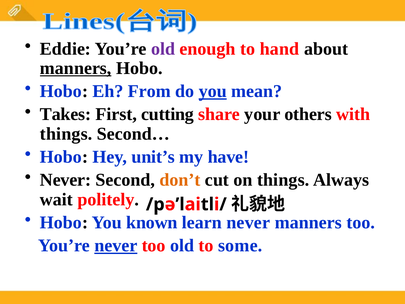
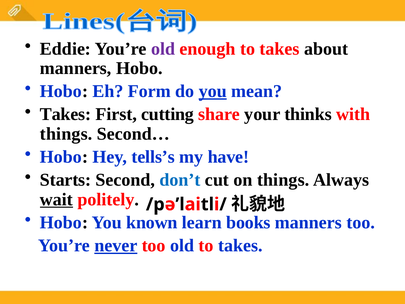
enough to hand: hand -> takes (280, 49)
manners underline: present -> none (76, 68)
From: From -> Form (149, 91)
others: others -> thinks (308, 114)
unit’s: unit’s -> tells’s (153, 157)
Never: Never -> Starts (66, 180)
don’t colour: orange -> blue (180, 180)
wait underline: none -> present (56, 199)
learn never: never -> books (248, 222)
old to some: some -> takes (240, 245)
